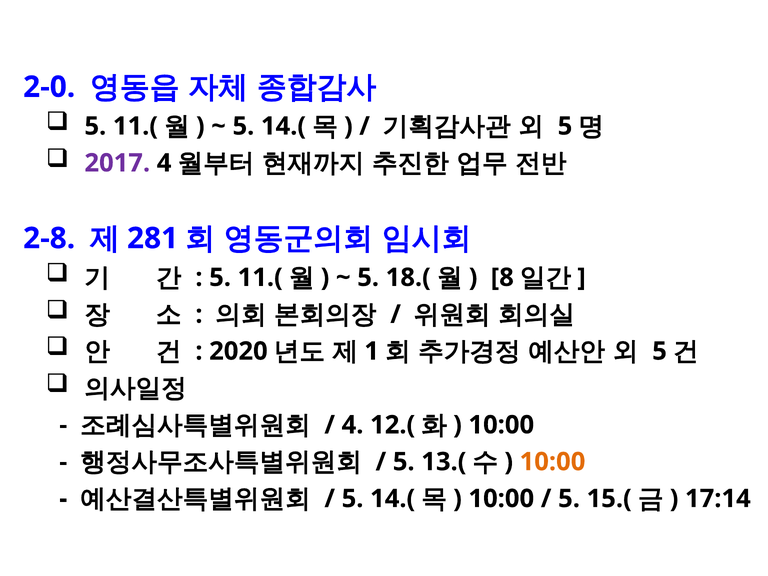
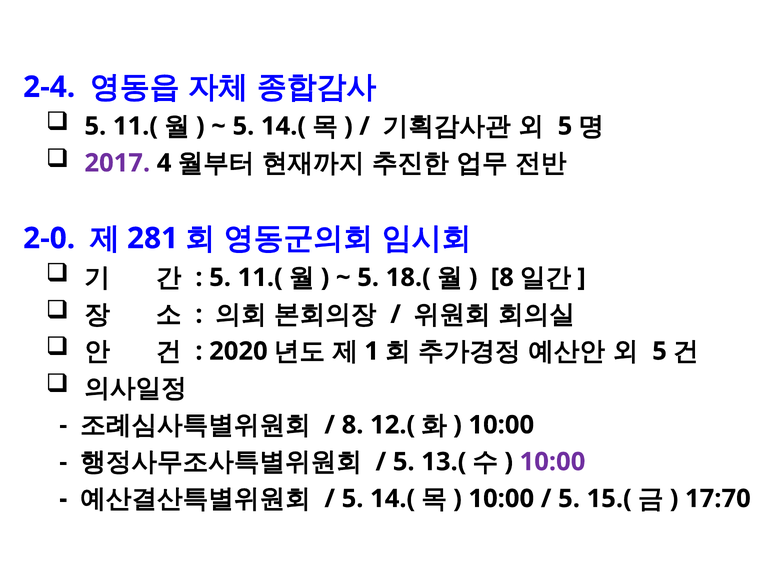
2-0: 2-0 -> 2-4 (49, 87)
2-8: 2-8 -> 2-0 (49, 238)
4: 4 -> 8 (353, 425)
10:00 colour: orange -> purple (552, 462)
17:14: 17:14 -> 17:70 (718, 499)
